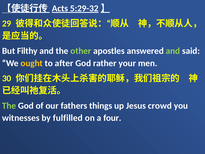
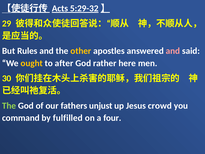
Filthy: Filthy -> Rules (27, 51)
other colour: light green -> yellow (81, 51)
and colour: light green -> pink (173, 51)
your: your -> here (127, 63)
things: things -> unjust (101, 106)
witnesses: witnesses -> command (21, 118)
